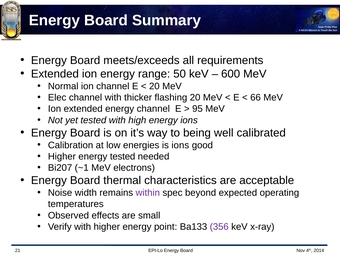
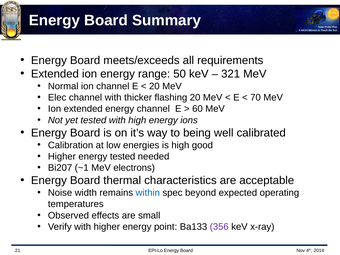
600: 600 -> 321 (231, 74)
66: 66 -> 70 (256, 98)
95: 95 -> 60 (197, 109)
is ions: ions -> high (180, 145)
within colour: purple -> blue (148, 193)
